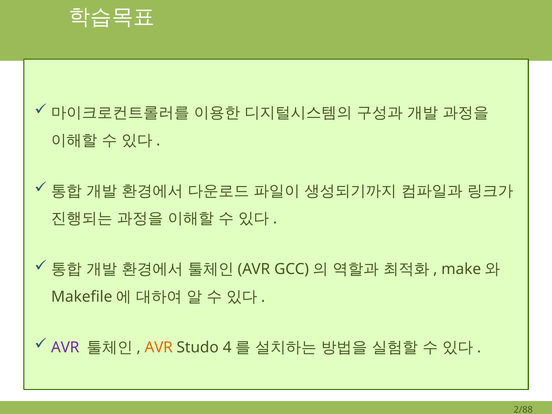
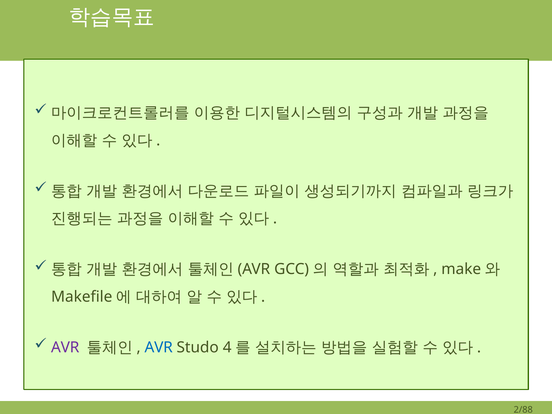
AVR colour: orange -> blue (159, 347)
